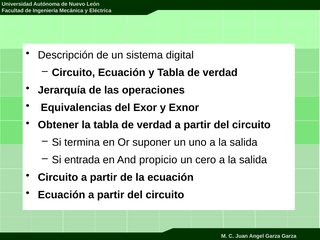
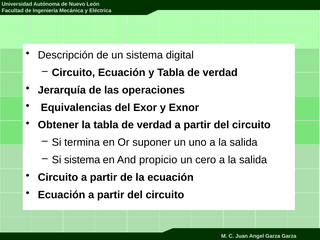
Si entrada: entrada -> sistema (82, 160)
